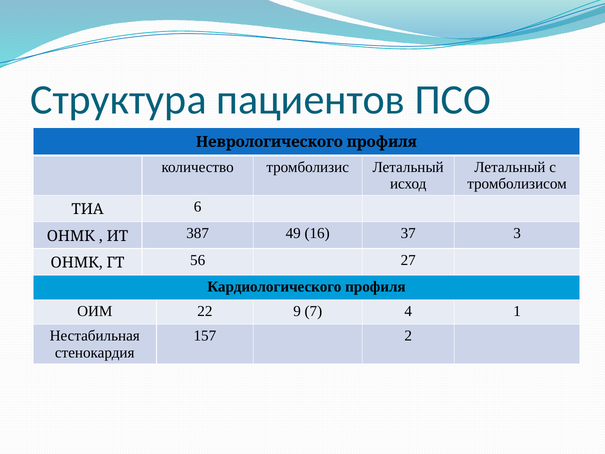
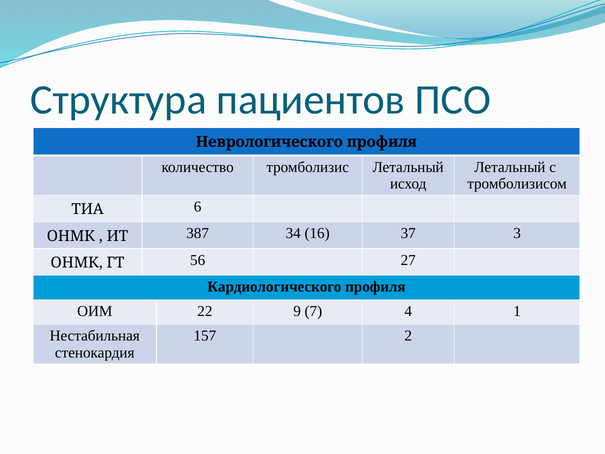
49: 49 -> 34 (293, 233)
